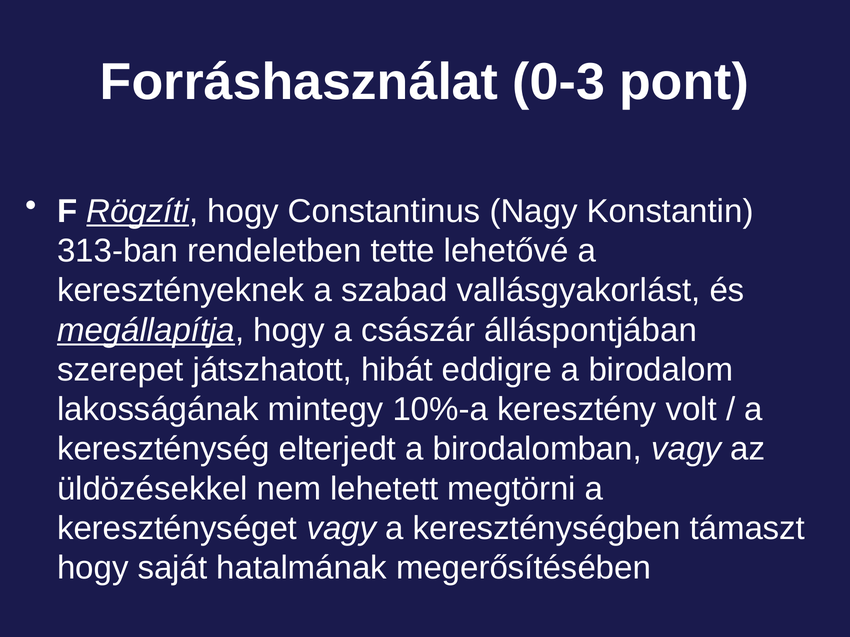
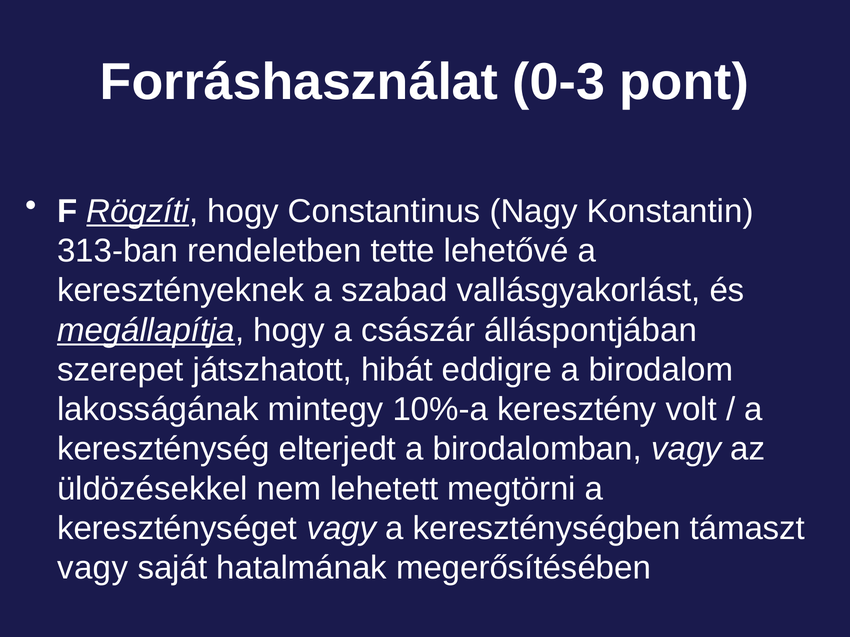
hogy: hogy -> vagy (93, 568)
